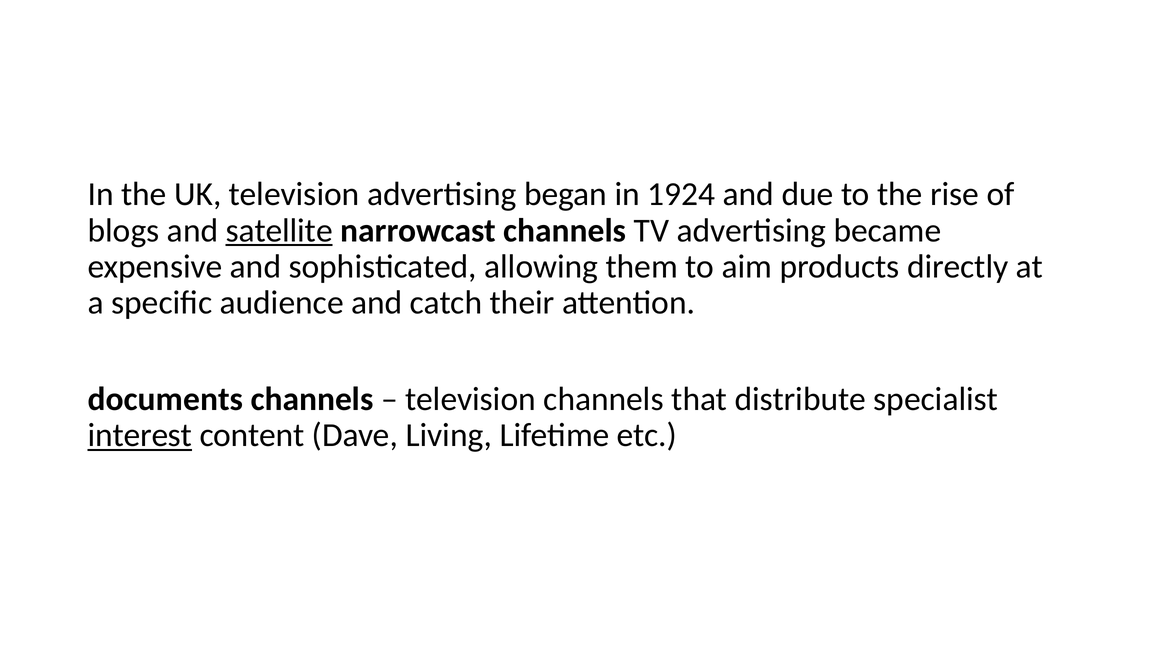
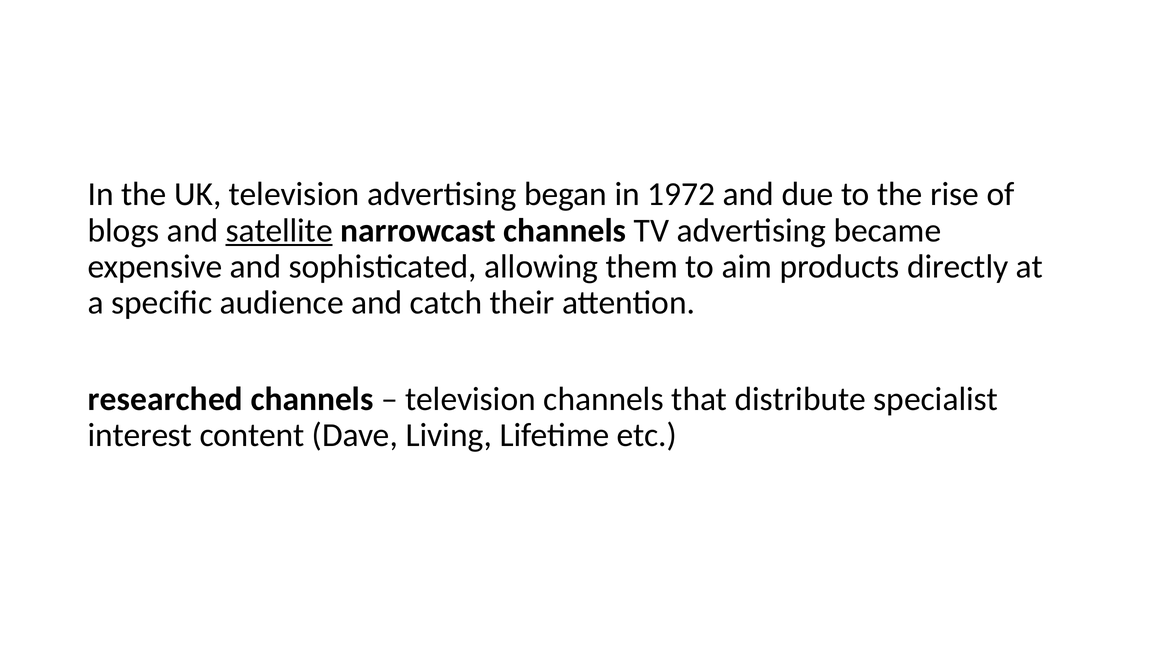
1924: 1924 -> 1972 (681, 194)
documents: documents -> researched (165, 399)
interest underline: present -> none (140, 435)
